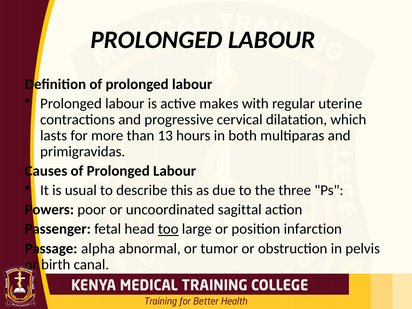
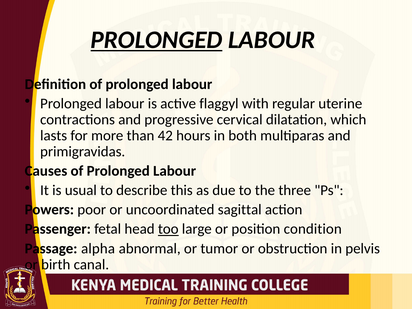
PROLONGED underline: none -> present (157, 40)
makes: makes -> flaggyl (219, 104)
13: 13 -> 42 (165, 136)
infarction: infarction -> condition (313, 229)
